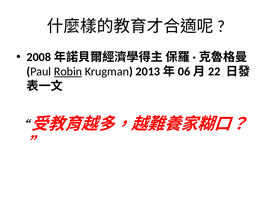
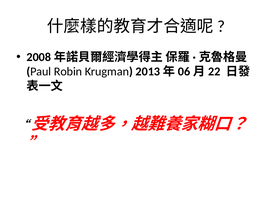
Robin underline: present -> none (68, 72)
